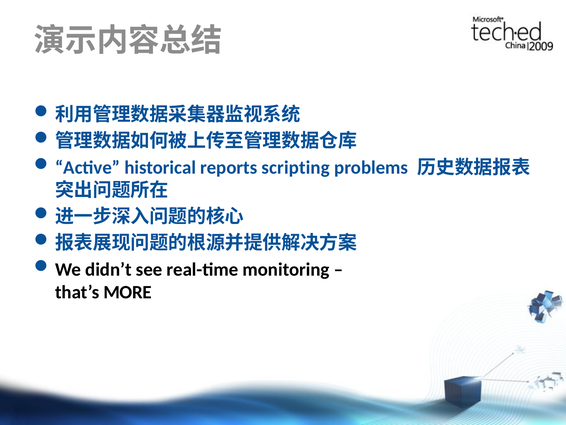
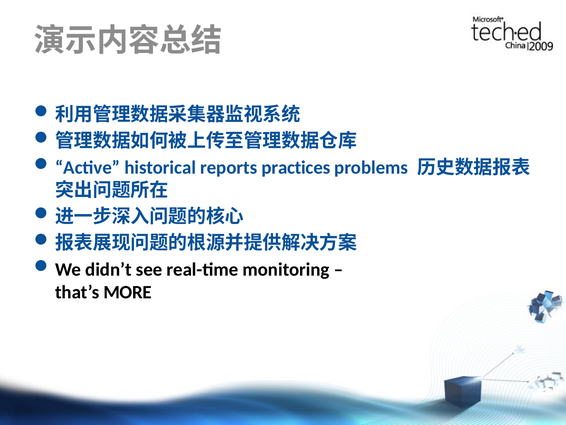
scripting: scripting -> practices (296, 167)
